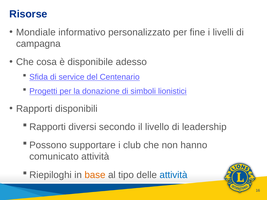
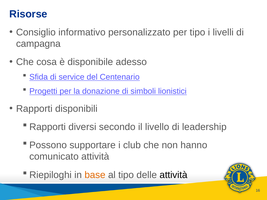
Mondiale: Mondiale -> Consiglio (36, 32)
per fine: fine -> tipo (197, 32)
attività colour: blue -> black (173, 175)
